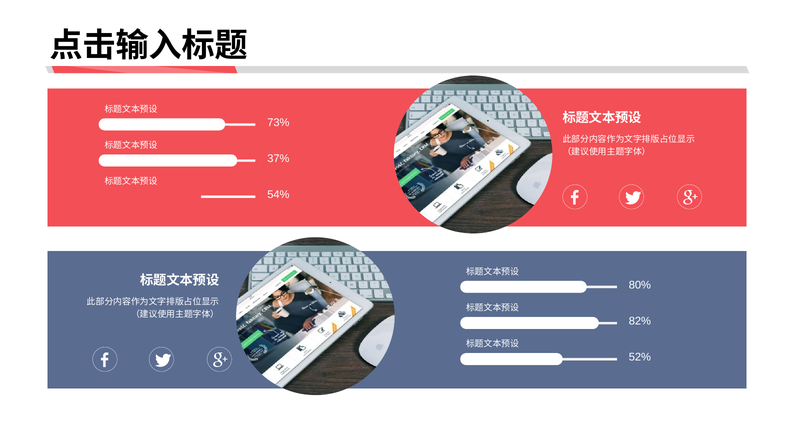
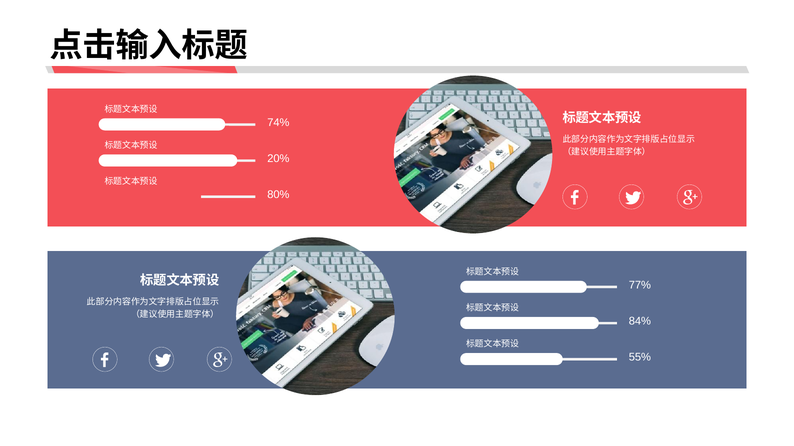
73%: 73% -> 74% (278, 123)
37%: 37% -> 20% (278, 159)
54%: 54% -> 80% (278, 195)
80%: 80% -> 77% (640, 285)
82%: 82% -> 84% (640, 322)
52%: 52% -> 55% (640, 358)
